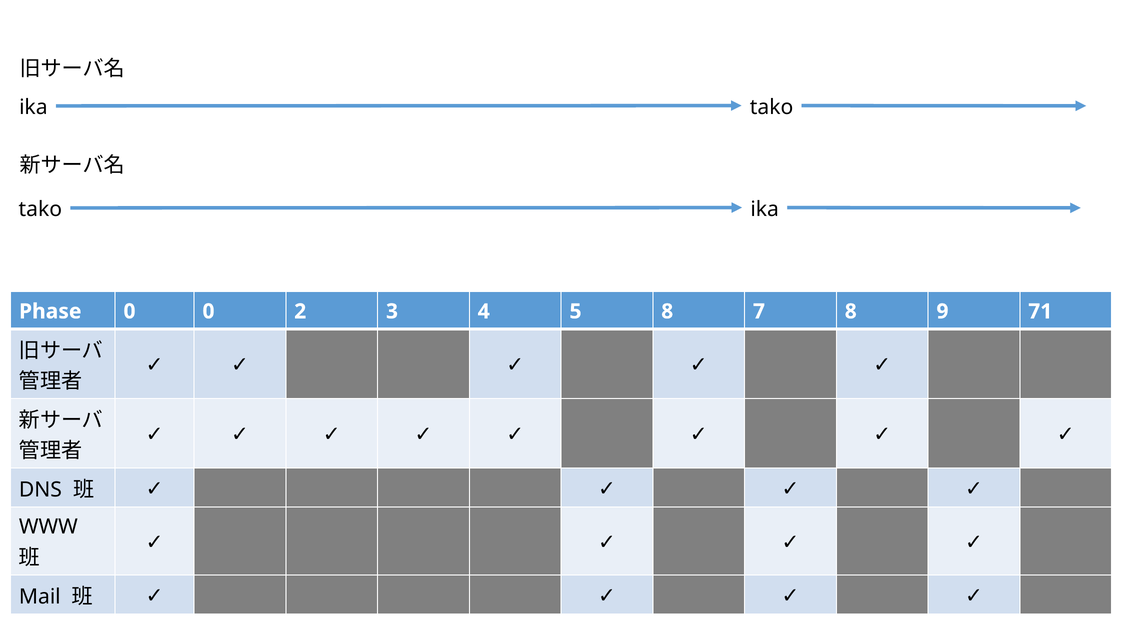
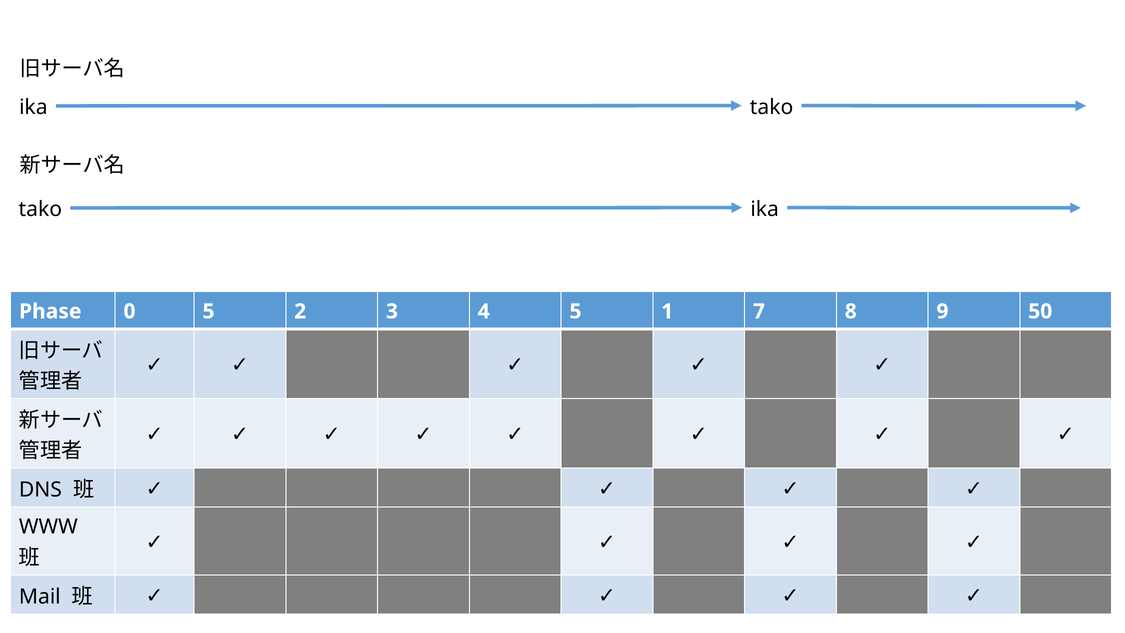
0 0: 0 -> 5 (208, 311)
5 8: 8 -> 1 (667, 311)
71: 71 -> 50 (1040, 311)
